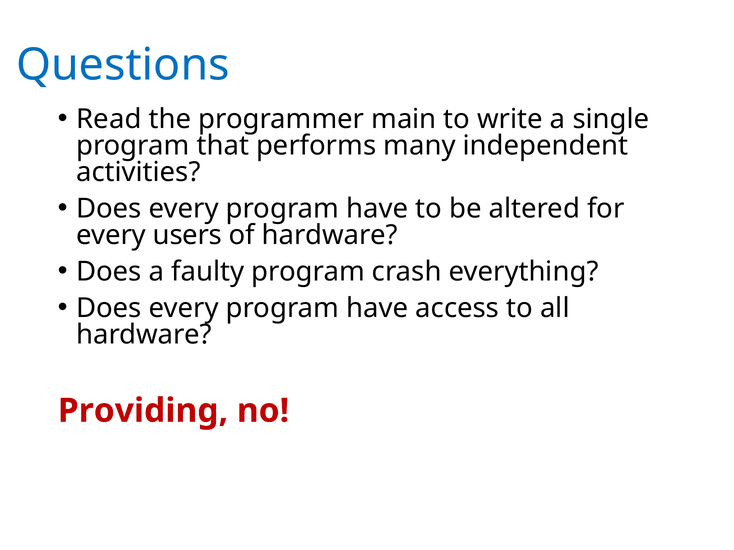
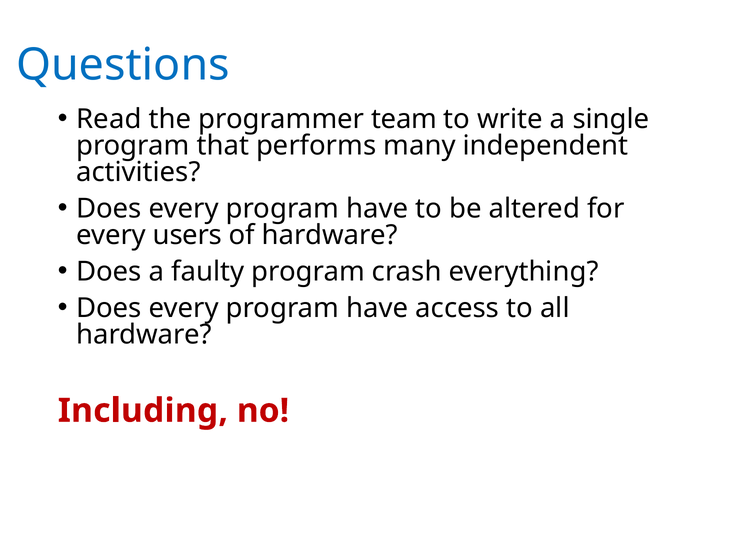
main: main -> team (404, 119)
Providing: Providing -> Including (143, 411)
